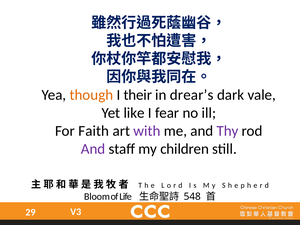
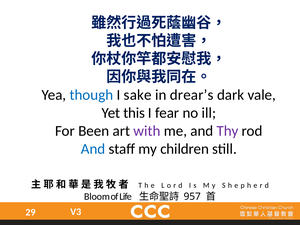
though colour: orange -> blue (91, 95)
their: their -> sake (138, 95)
like: like -> this (134, 113)
Faith: Faith -> Been (94, 131)
And colour: purple -> blue (93, 149)
548: 548 -> 957 (192, 196)
